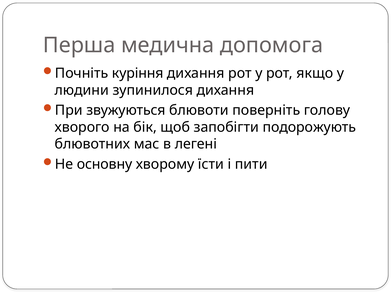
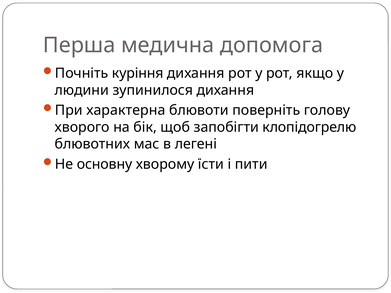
звужуються: звужуються -> характерна (126, 110)
подорожують: подорожують -> клопідогрелю (309, 127)
